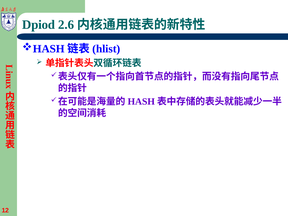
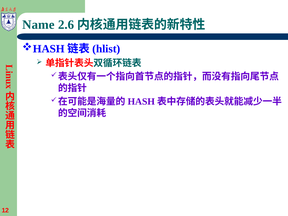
Dpiod: Dpiod -> Name (38, 25)
